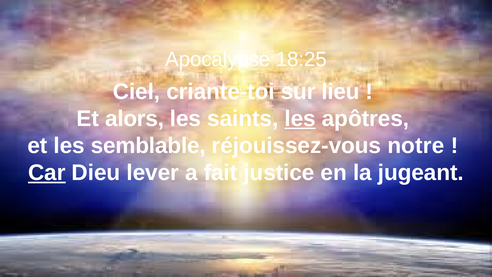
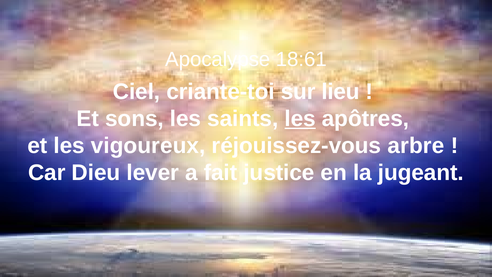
18:25: 18:25 -> 18:61 (301, 59)
alors: alors -> sons (134, 119)
semblable: semblable -> vigoureux (148, 146)
notre: notre -> arbre (416, 146)
Car underline: present -> none (47, 173)
